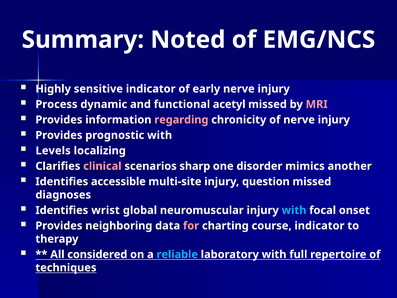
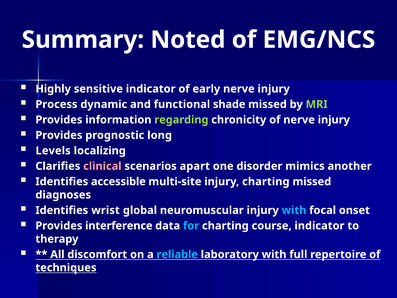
acetyl: acetyl -> shade (229, 104)
MRI colour: pink -> light green (317, 104)
regarding colour: pink -> light green (181, 120)
prognostic with: with -> long (160, 135)
sharp: sharp -> apart (195, 166)
injury question: question -> charting (266, 181)
neighboring: neighboring -> interference (119, 226)
for colour: pink -> light blue (191, 226)
considered: considered -> discomfort (97, 254)
